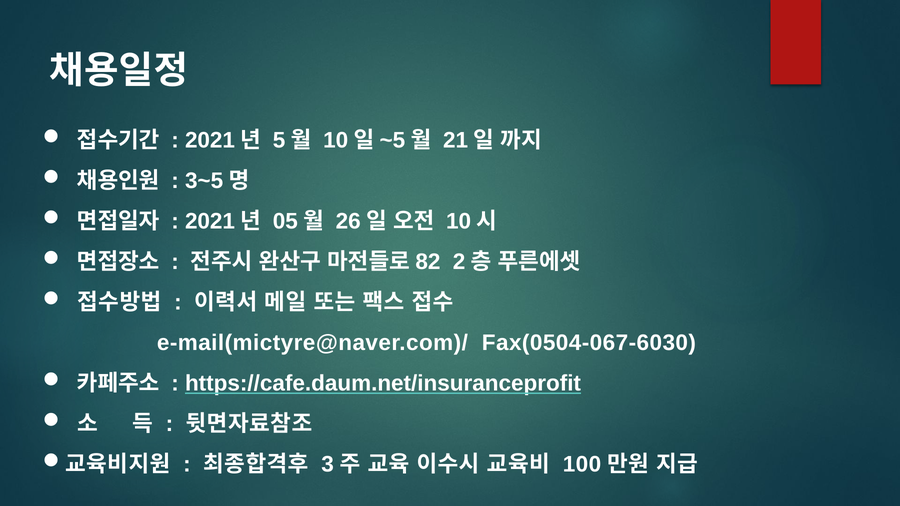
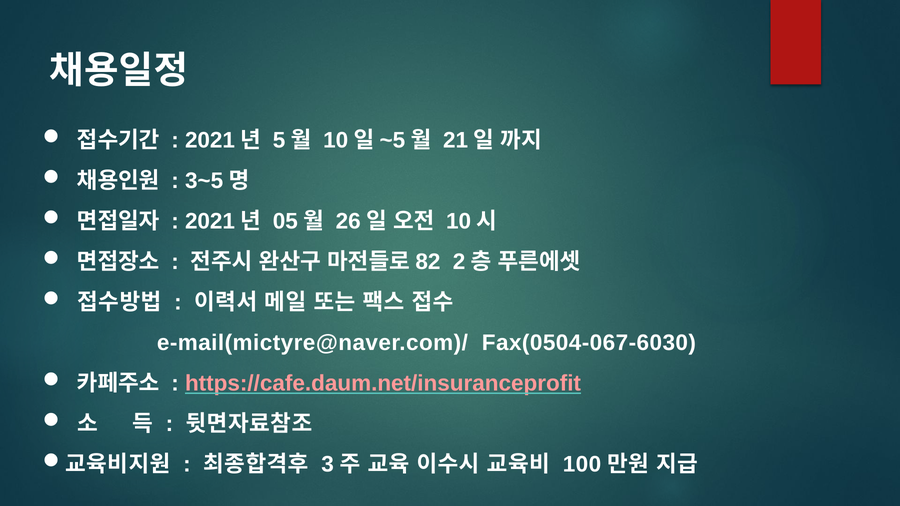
https://cafe.daum.net/insuranceprofit colour: white -> pink (383, 384)
